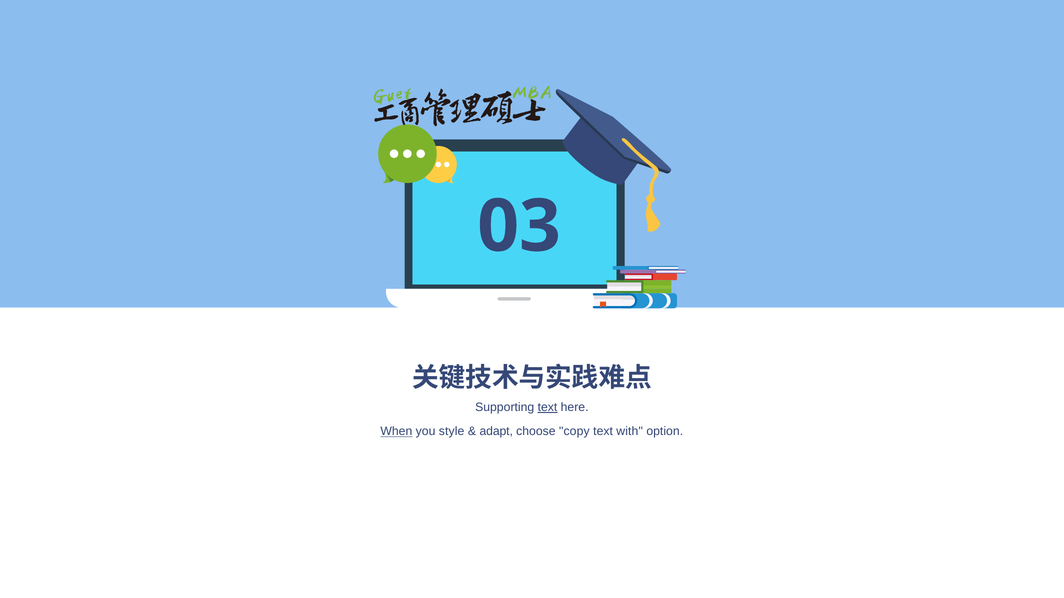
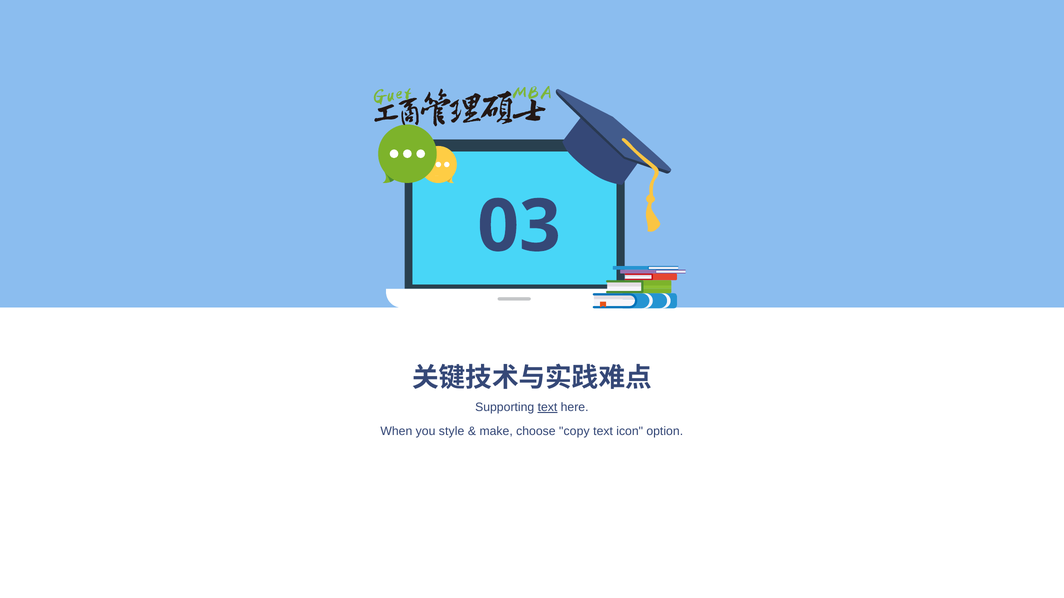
When underline: present -> none (396, 432)
adapt: adapt -> make (496, 432)
with: with -> icon (630, 432)
